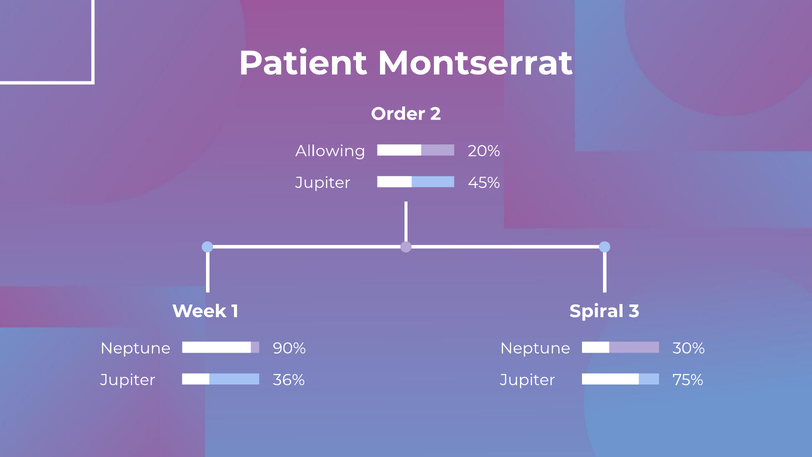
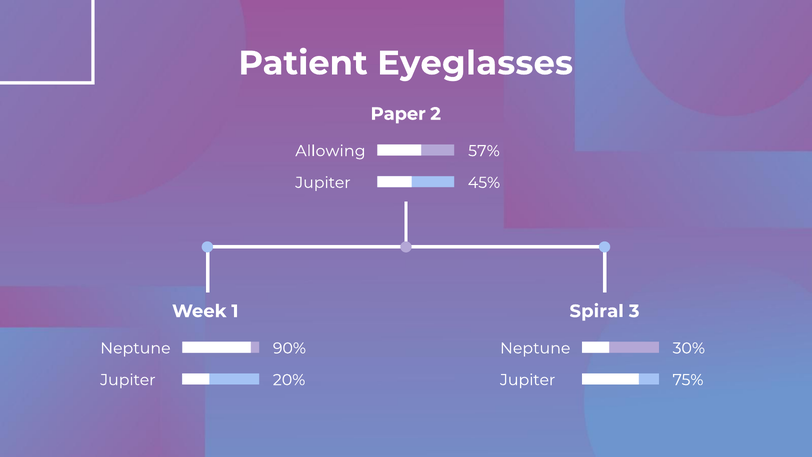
Montserrat: Montserrat -> Eyeglasses (475, 63)
Order: Order -> Paper (398, 114)
20%: 20% -> 57% (484, 151)
36%: 36% -> 20% (289, 380)
